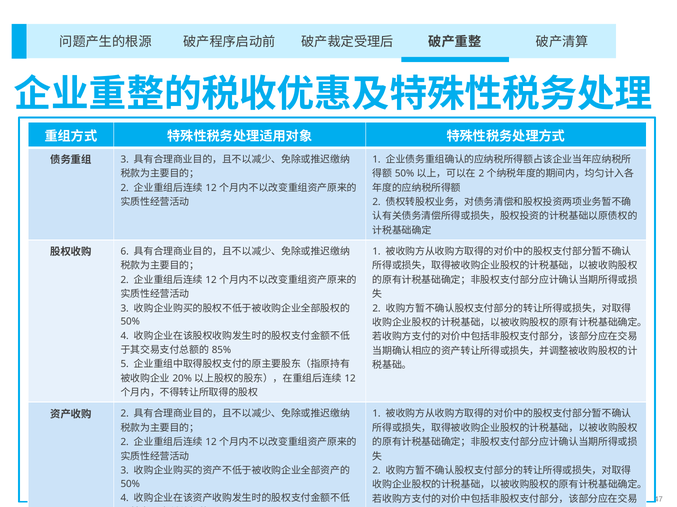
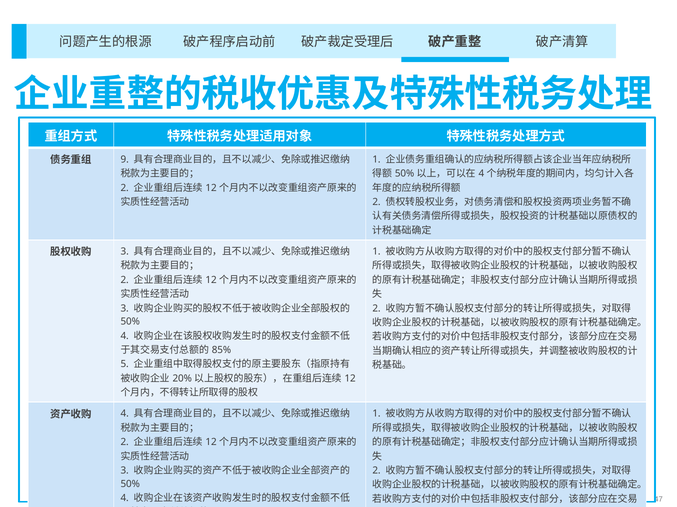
3: 3 -> 9 (125, 160)
2: 2 -> 4 (481, 174)
6: 6 -> 3 (125, 252)
2: 2 -> 4 (125, 414)
